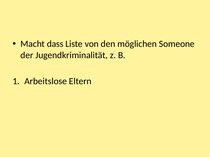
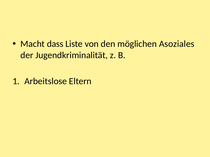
Someone: Someone -> Asoziales (177, 44)
